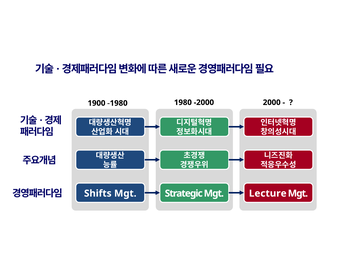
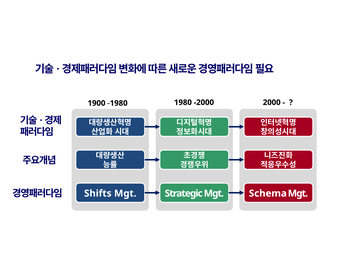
Lecture: Lecture -> Schema (268, 194)
